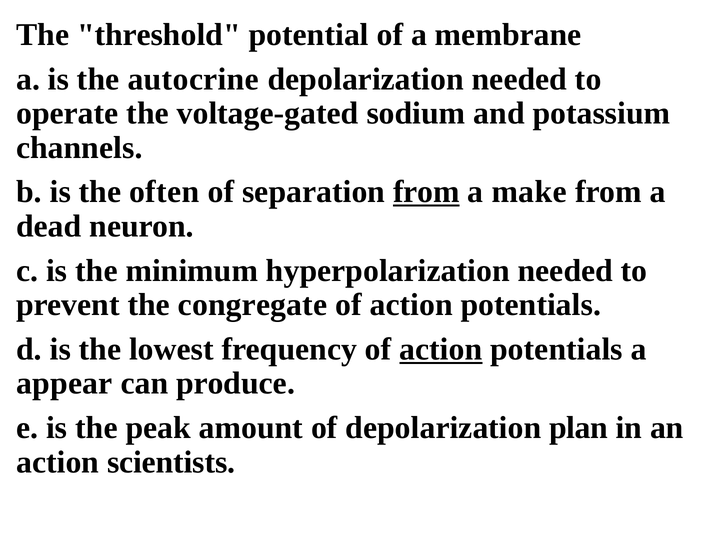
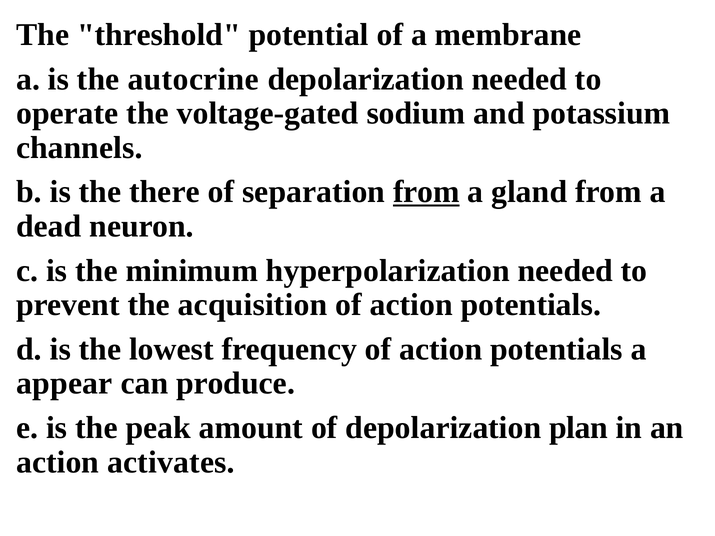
often: often -> there (164, 192)
make: make -> gland (529, 192)
congregate: congregate -> acquisition (253, 305)
action underline: present -> none (441, 349)
scientists: scientists -> activates (171, 462)
